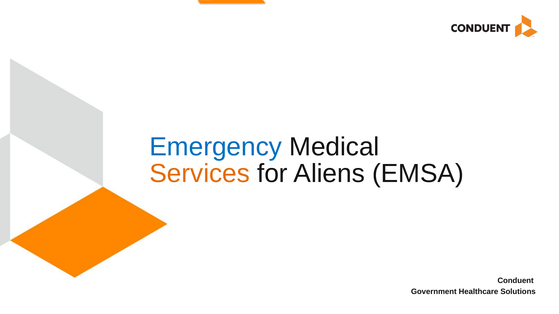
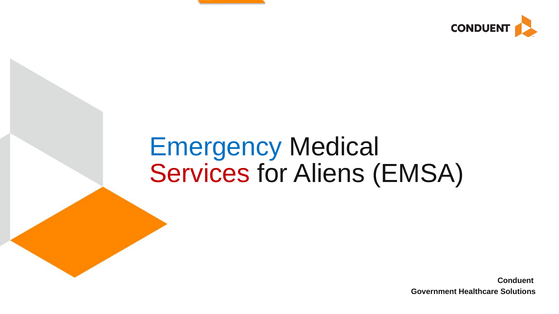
Services colour: orange -> red (200, 174)
